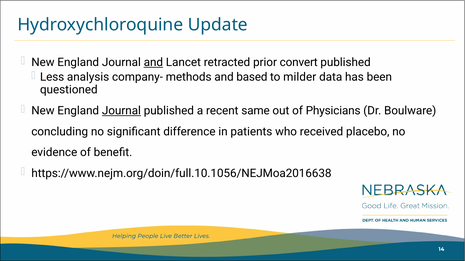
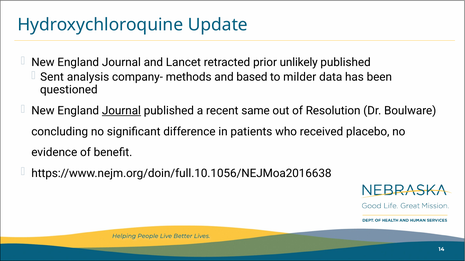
and underline: present -> none (153, 63)
convert: convert -> unlikely (299, 63)
Less: Less -> Sent (52, 77)
Physicians: Physicians -> Resolution (333, 111)
